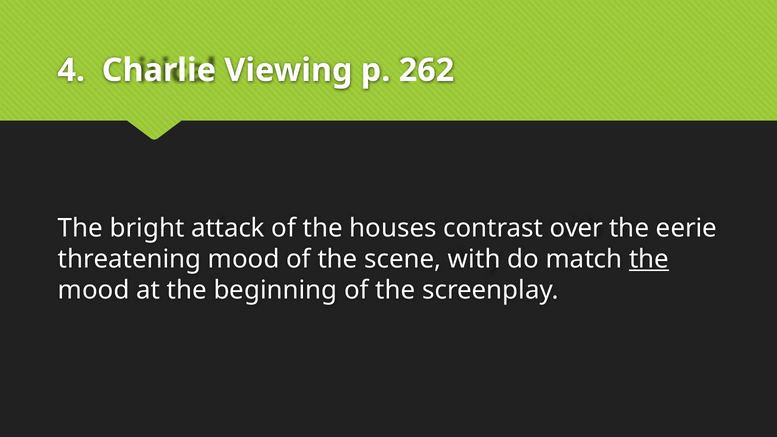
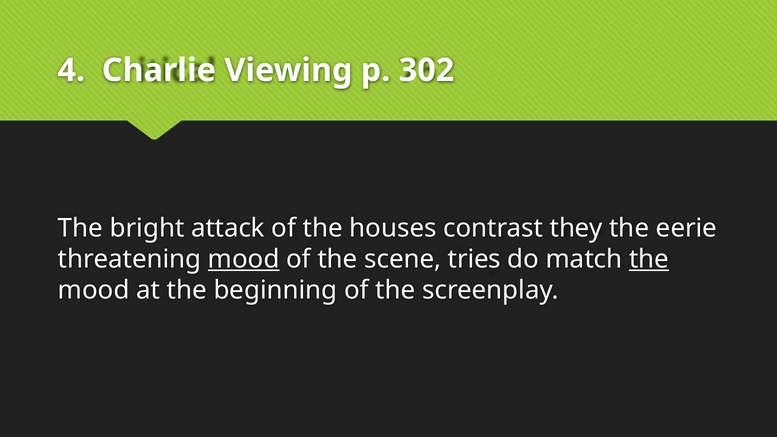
262: 262 -> 302 (426, 70)
over: over -> they (576, 228)
mood underline: none -> present (244, 259)
with: with -> tries (474, 259)
